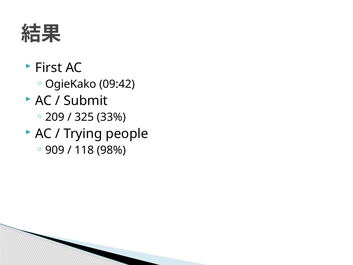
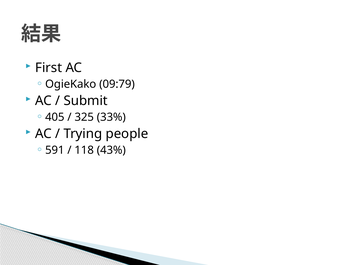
09:42: 09:42 -> 09:79 (117, 84)
209: 209 -> 405 (55, 117)
909: 909 -> 591 (55, 150)
98%: 98% -> 43% (111, 150)
